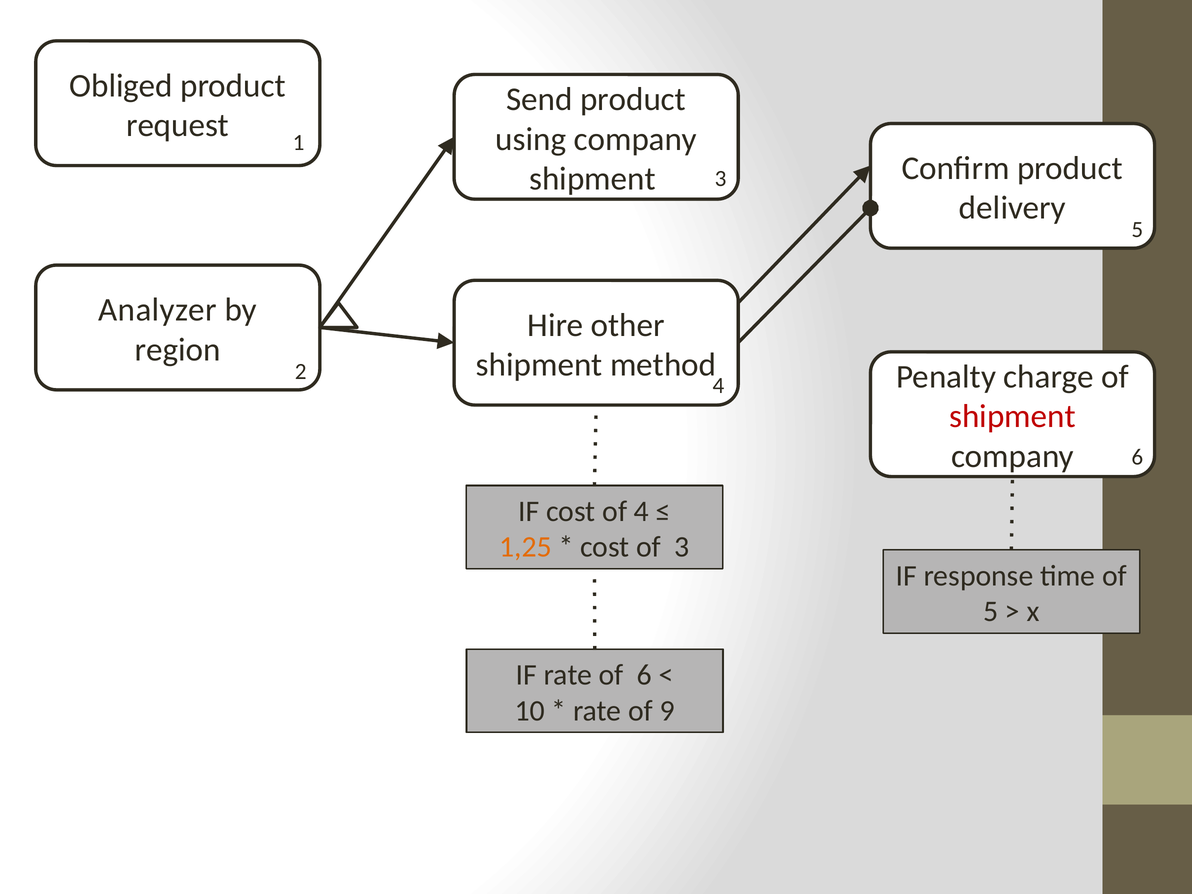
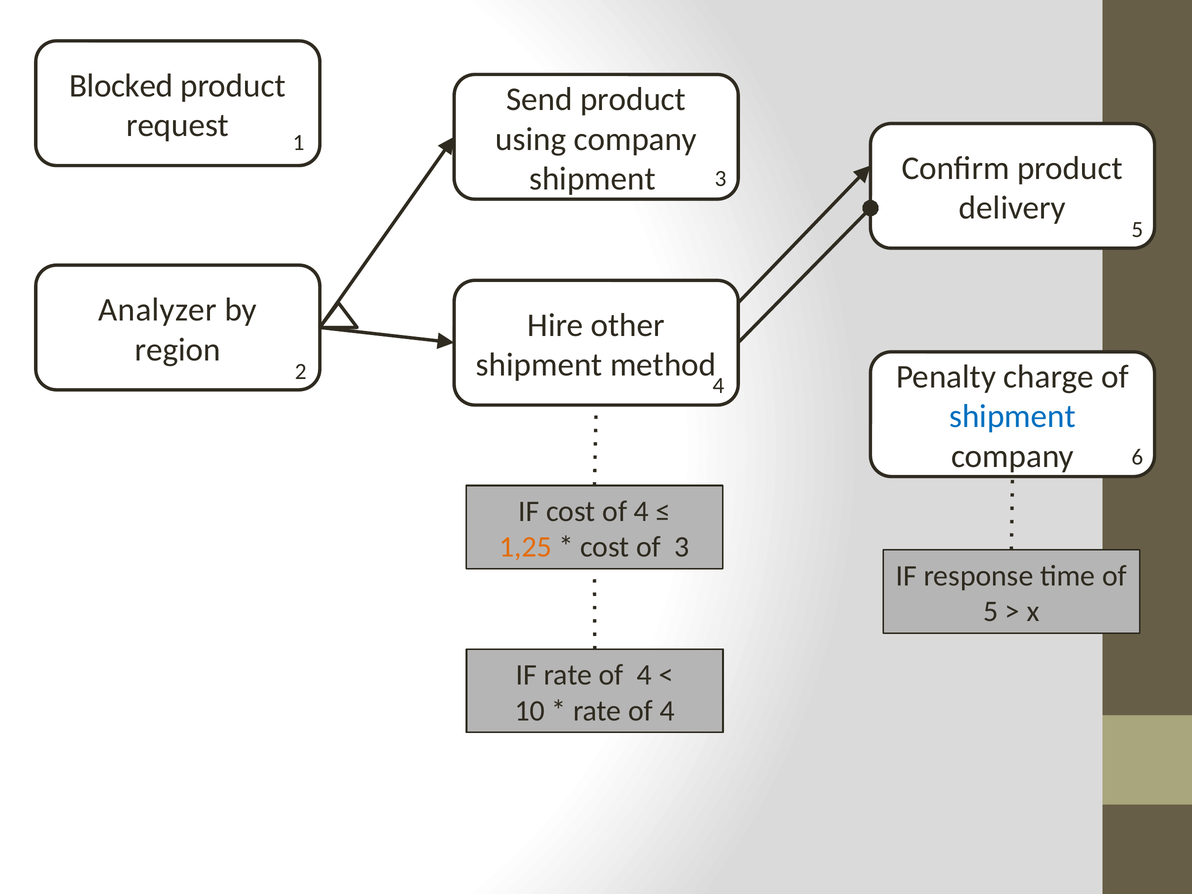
Obliged: Obliged -> Blocked (121, 86)
shipment colour: red -> blue (1012, 416)
IF rate of 6: 6 -> 4 (644, 675)
9: 9 -> 4 (667, 711)
